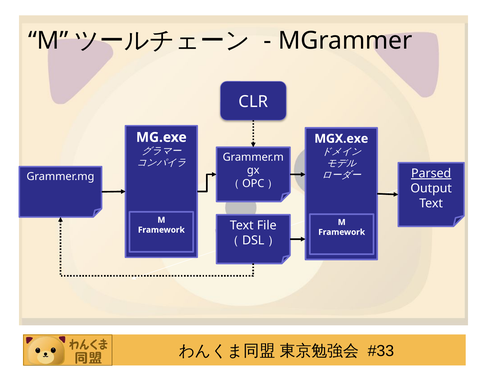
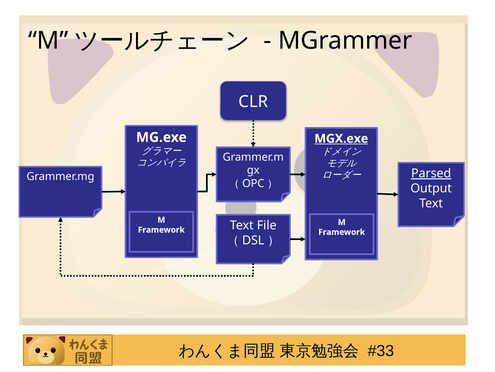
MGX.exe underline: none -> present (341, 138)
